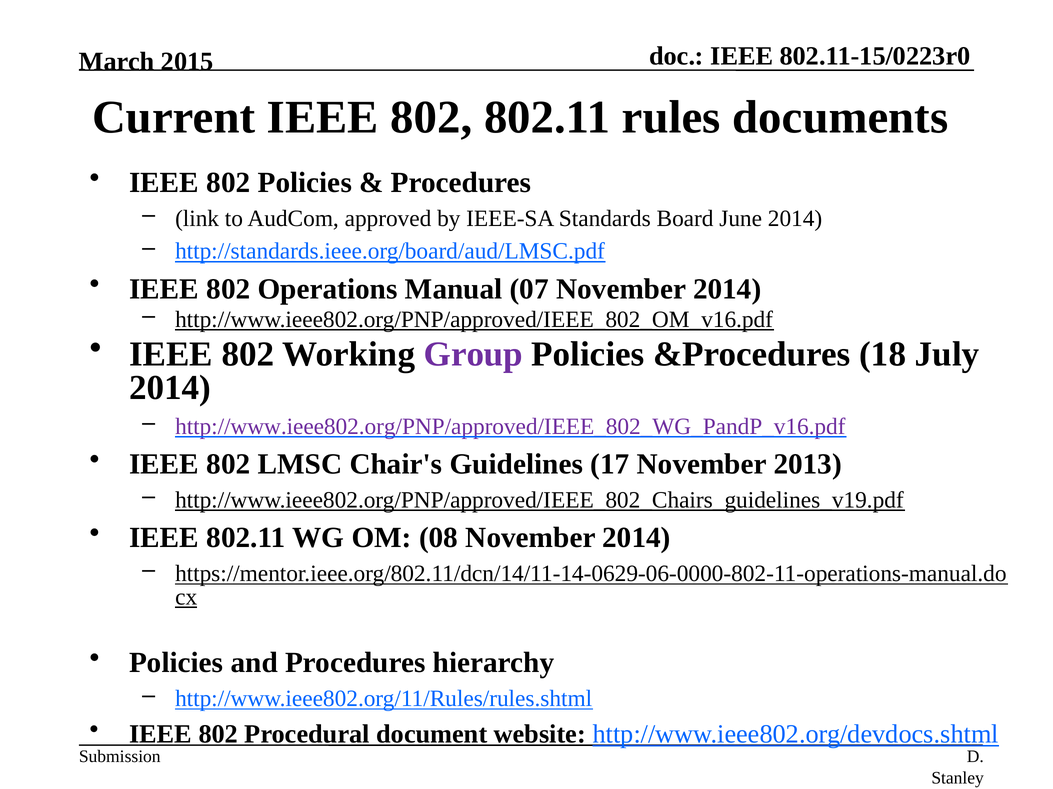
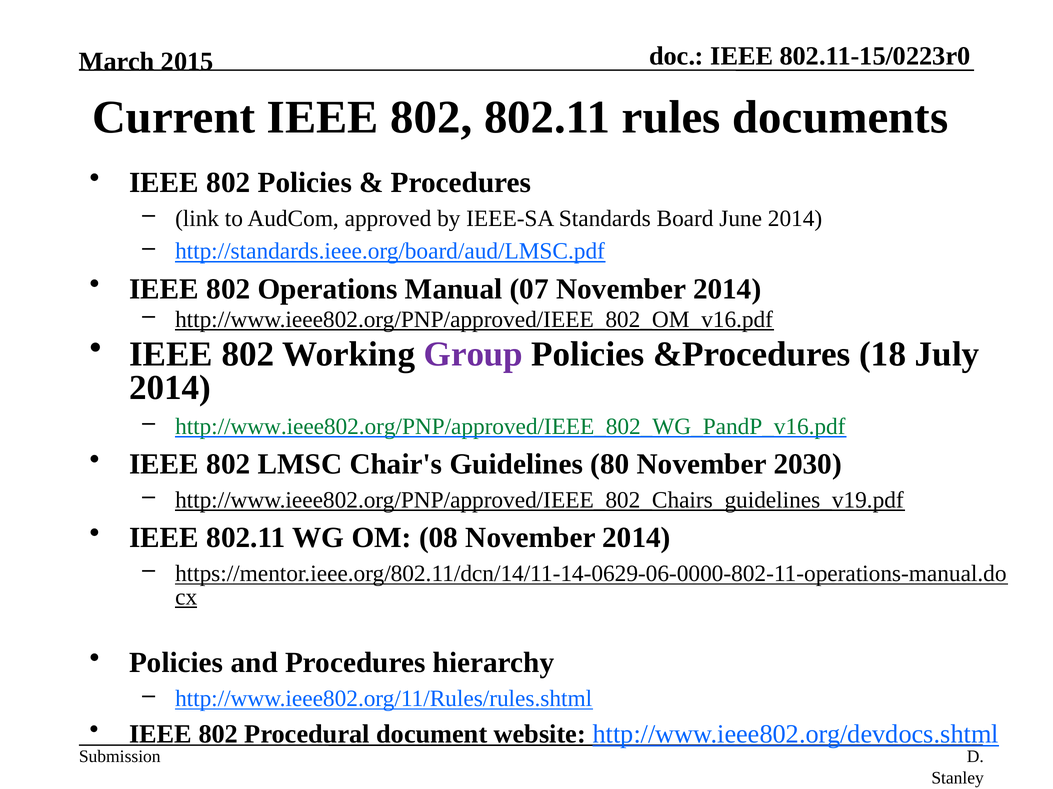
http://www.ieee802.org/PNP/approved/IEEE_802_WG_PandP_v16.pdf colour: purple -> green (510, 427)
17: 17 -> 80 (610, 465)
2013: 2013 -> 2030 (808, 465)
